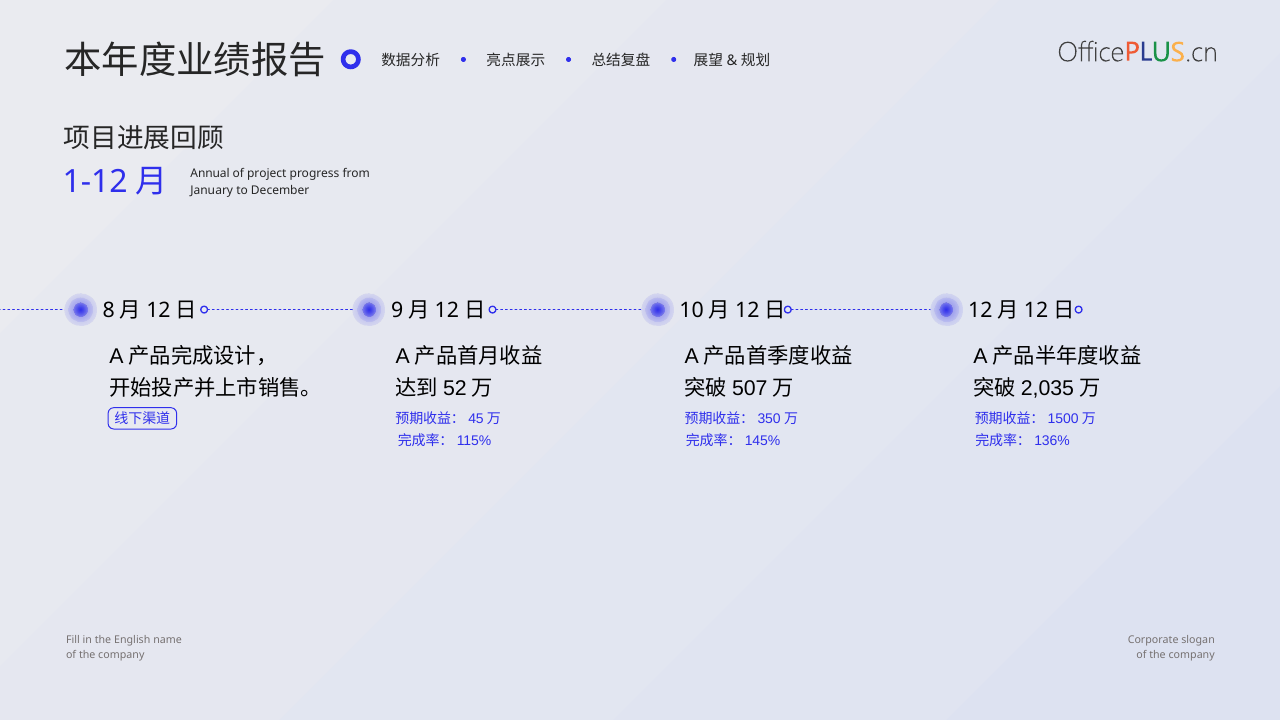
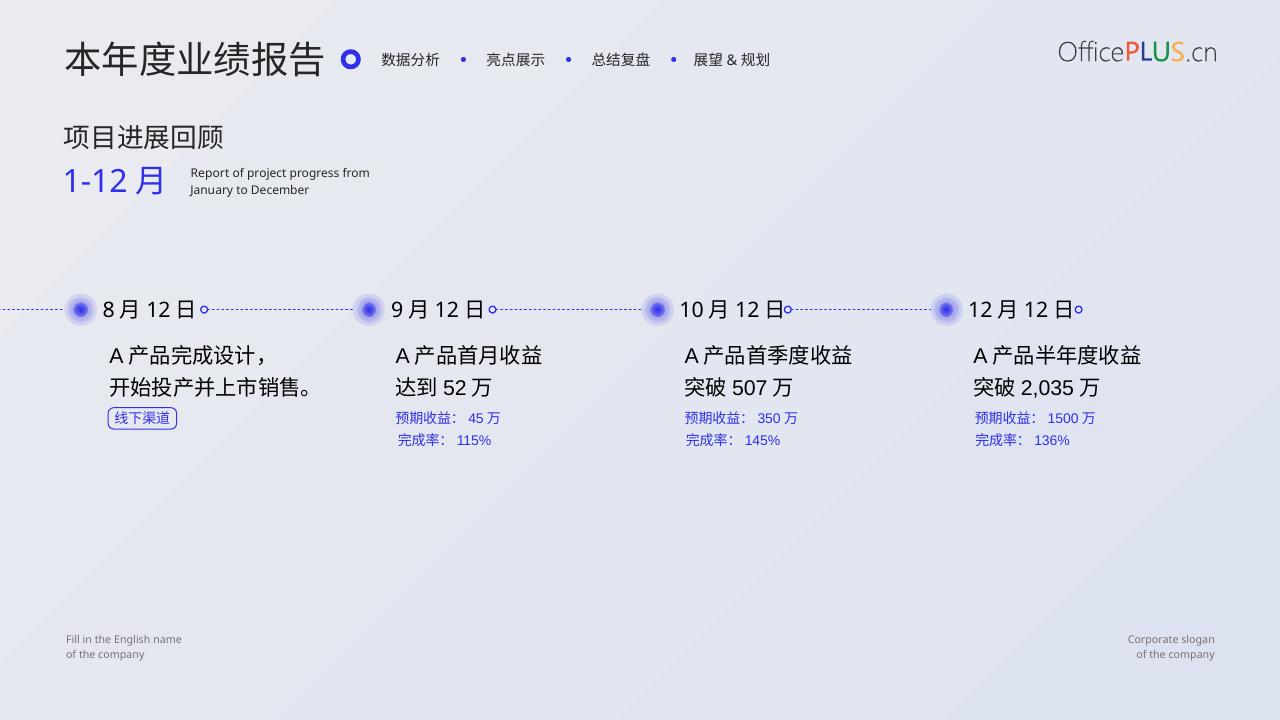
Annual: Annual -> Report (210, 174)
